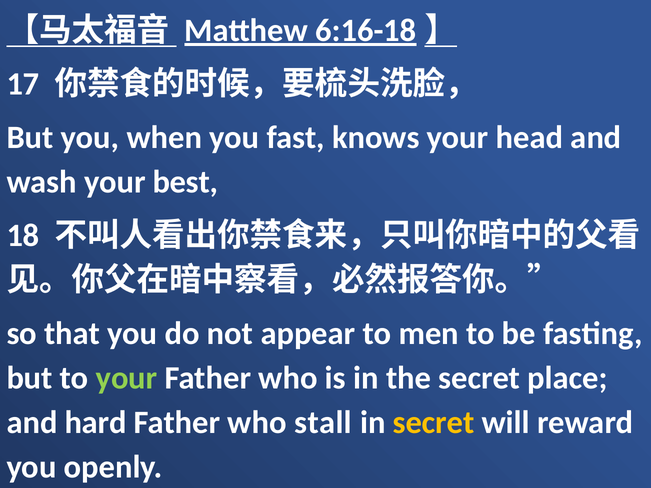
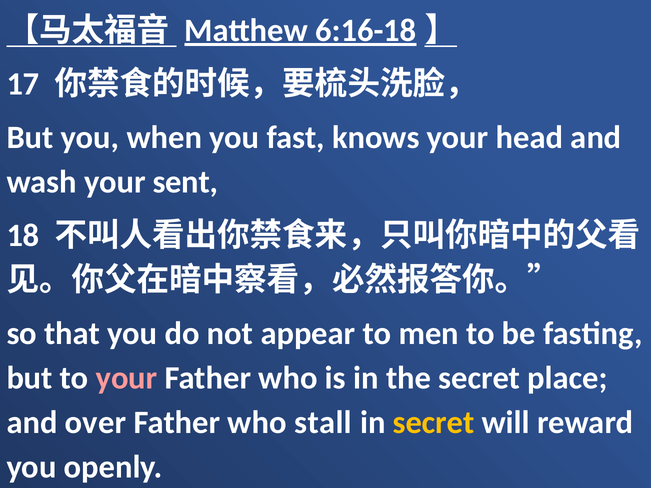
best: best -> sent (185, 182)
your colour: light green -> pink (127, 378)
hard: hard -> over (95, 423)
